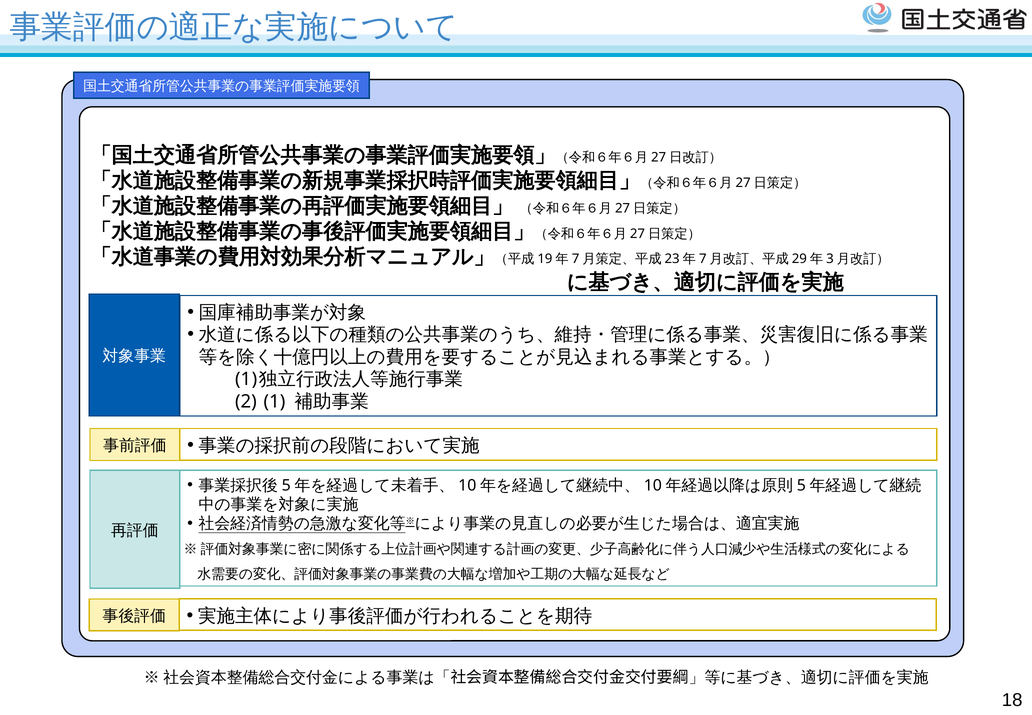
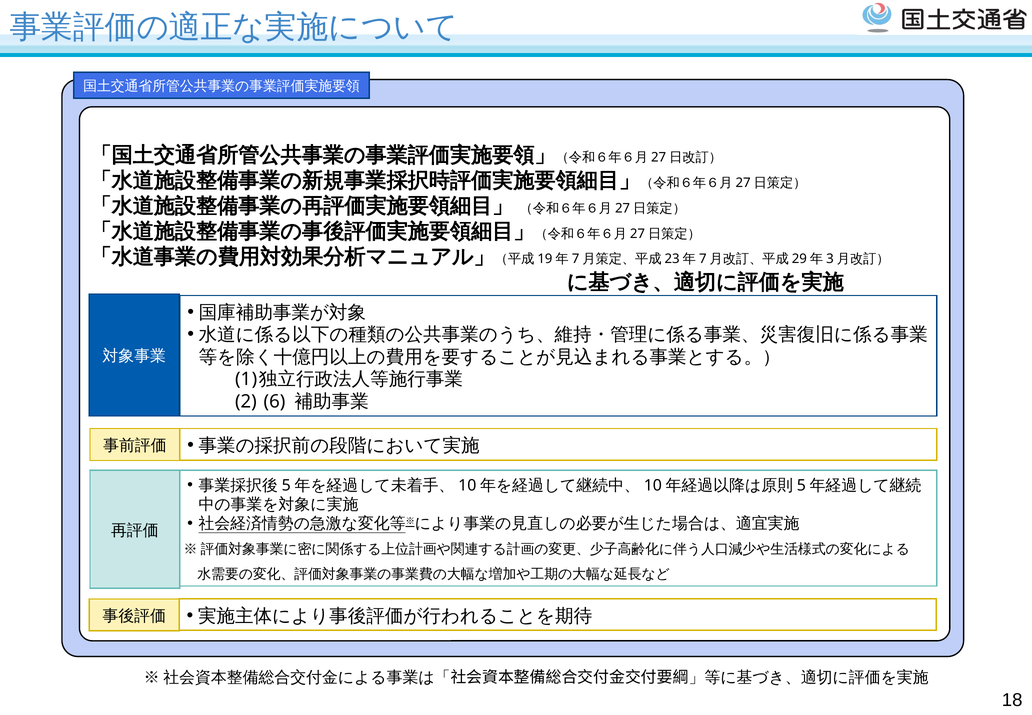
1: 1 -> 6 (274, 401)
